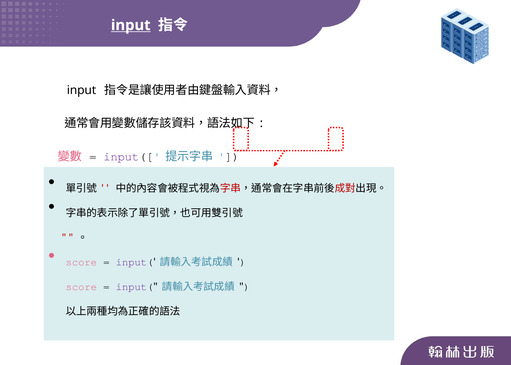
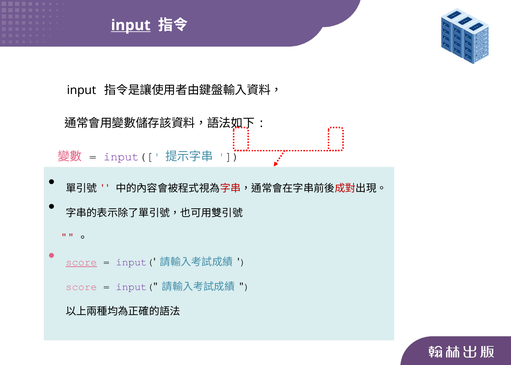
score underline: none -> present (81, 262)
